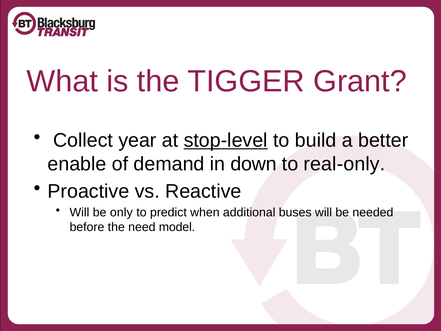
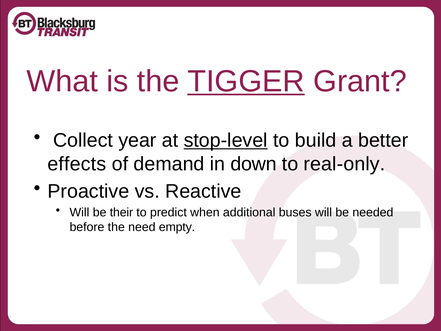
TIGGER underline: none -> present (246, 81)
enable: enable -> effects (77, 164)
only: only -> their (121, 212)
model: model -> empty (177, 227)
